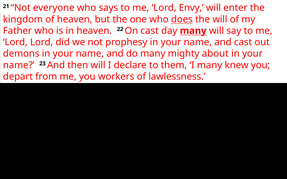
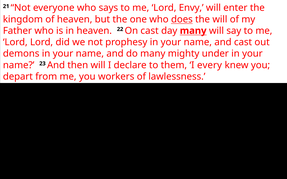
about: about -> under (215, 54)
I many: many -> every (210, 65)
